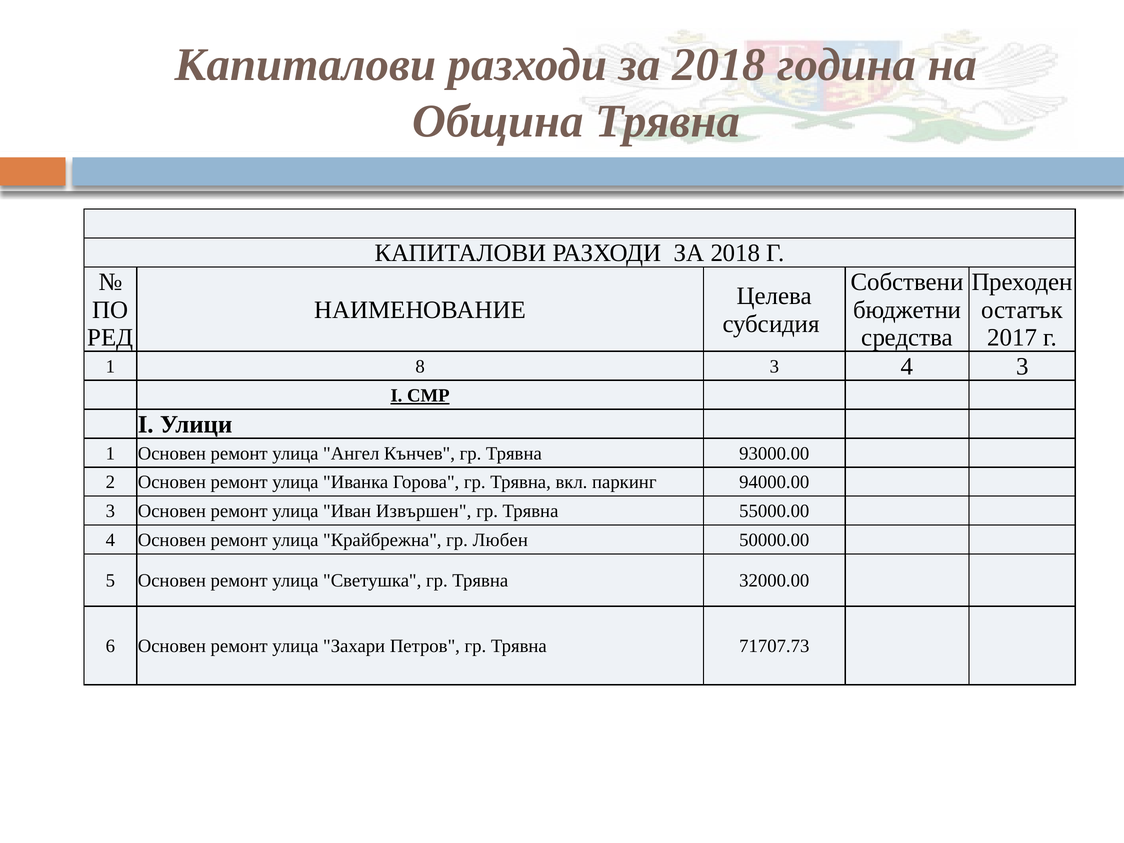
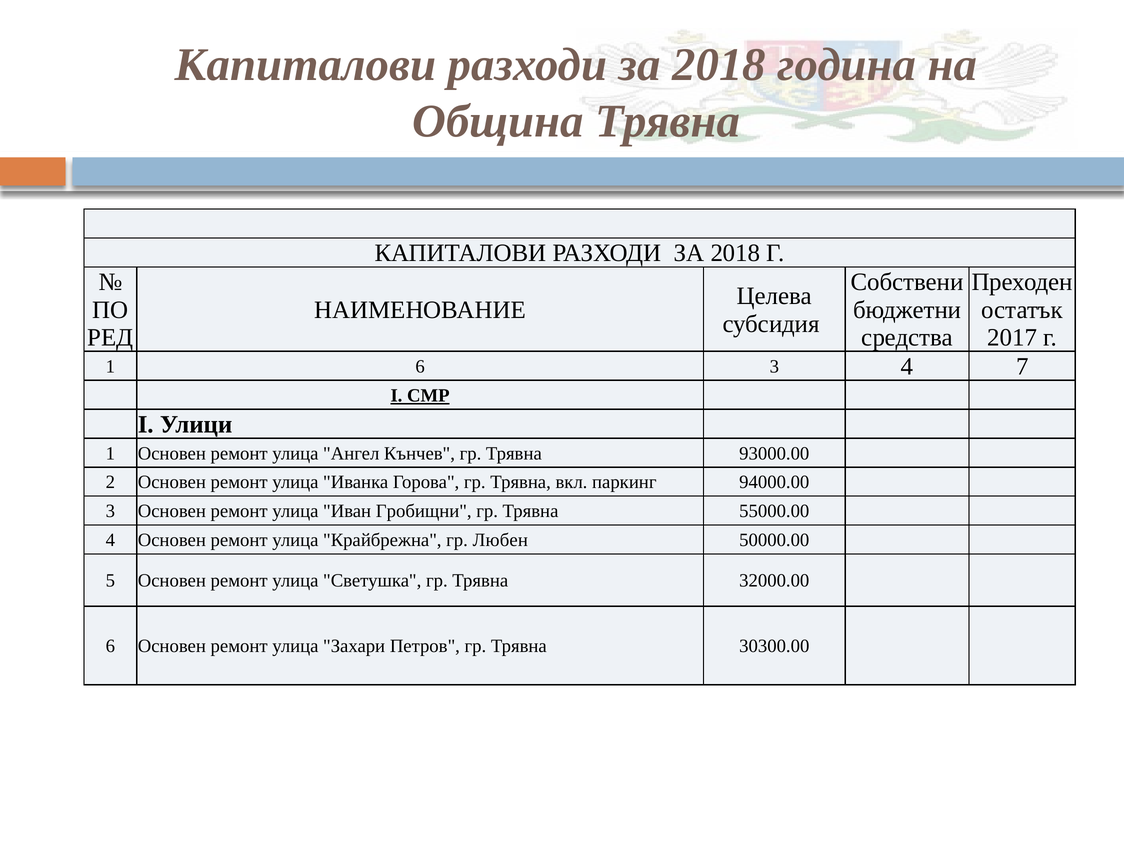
1 8: 8 -> 6 (420, 367)
4 3: 3 -> 7 (1022, 367)
Извършен: Извършен -> Гробищни (424, 511)
71707.73: 71707.73 -> 30300.00 (774, 646)
